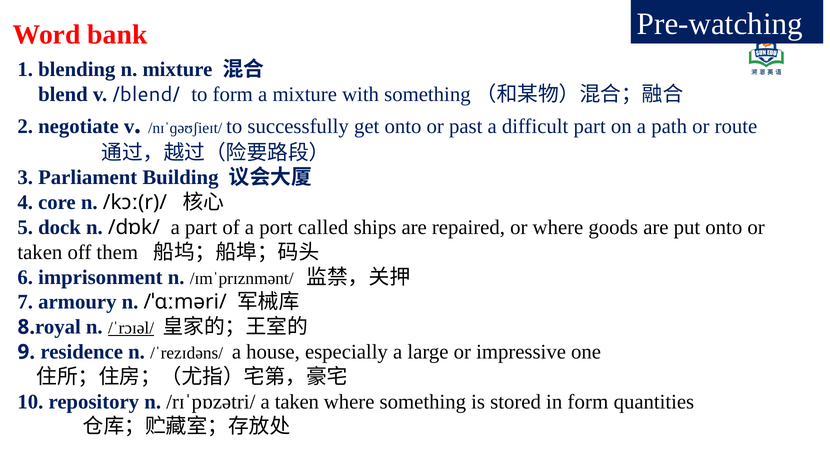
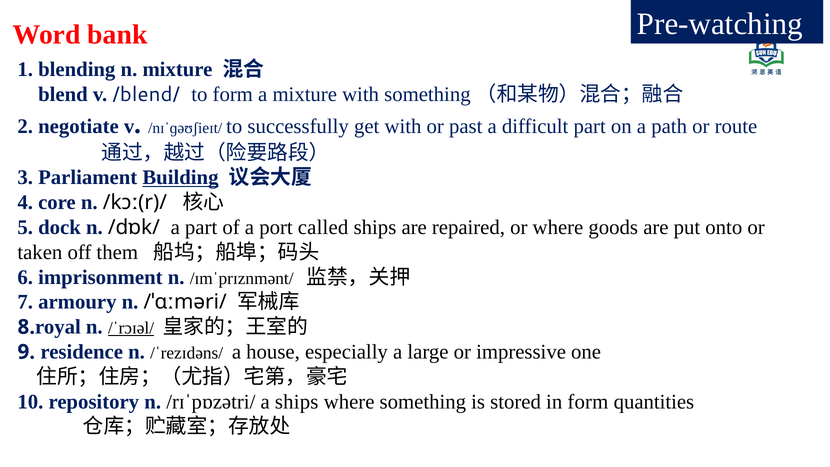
get onto: onto -> with (403, 126)
Building underline: none -> present (180, 178)
a taken: taken -> ships (297, 402)
